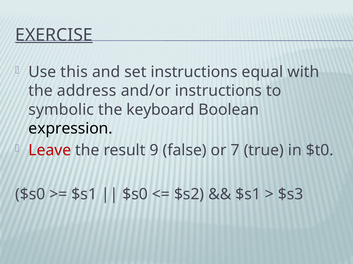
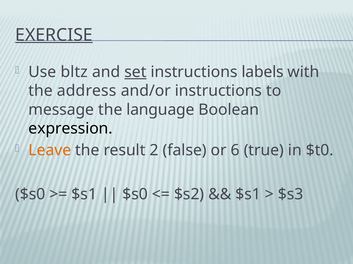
this: this -> bltz (74, 72)
set underline: none -> present (135, 72)
equal: equal -> labels (263, 72)
symbolic: symbolic -> message (61, 110)
keyboard: keyboard -> language (160, 110)
Leave colour: red -> orange (50, 151)
9: 9 -> 2 (154, 151)
7: 7 -> 6 (235, 151)
